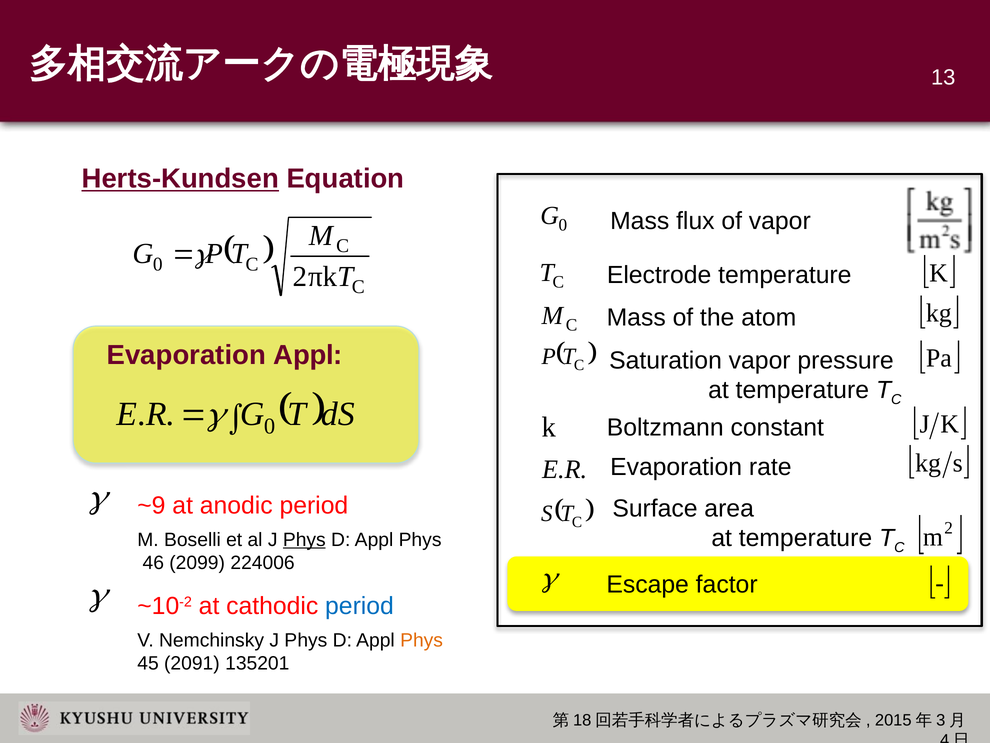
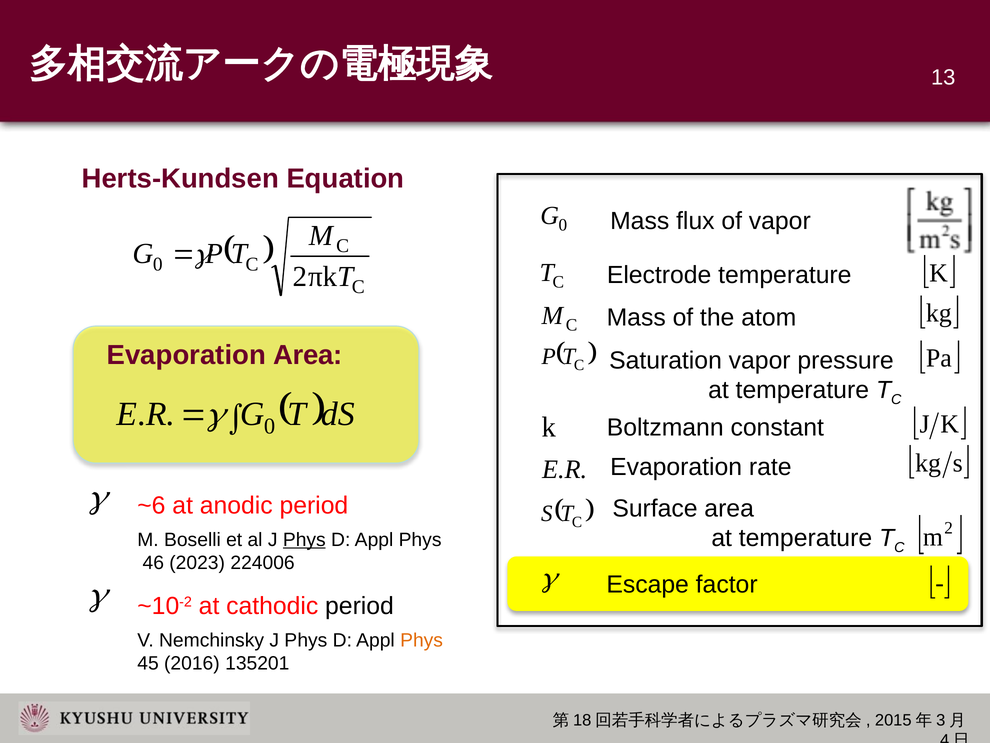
Herts-Kundsen underline: present -> none (180, 179)
Evaporation Appl: Appl -> Area (308, 355)
~9: ~9 -> ~6 (151, 505)
2099: 2099 -> 2023 (197, 562)
period colour: blue -> black (359, 606)
2091: 2091 -> 2016 (192, 663)
